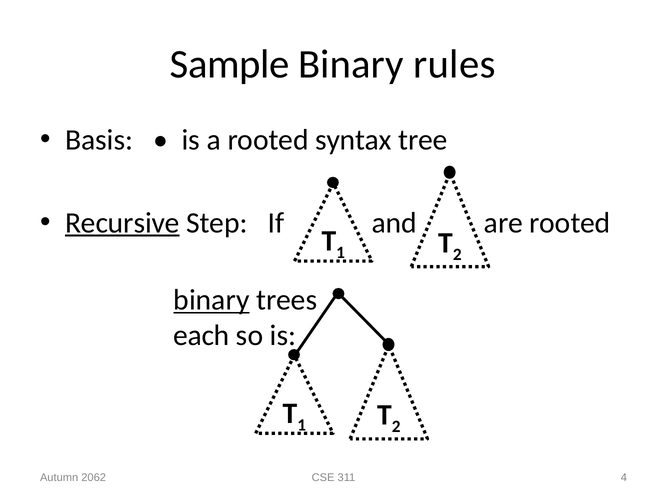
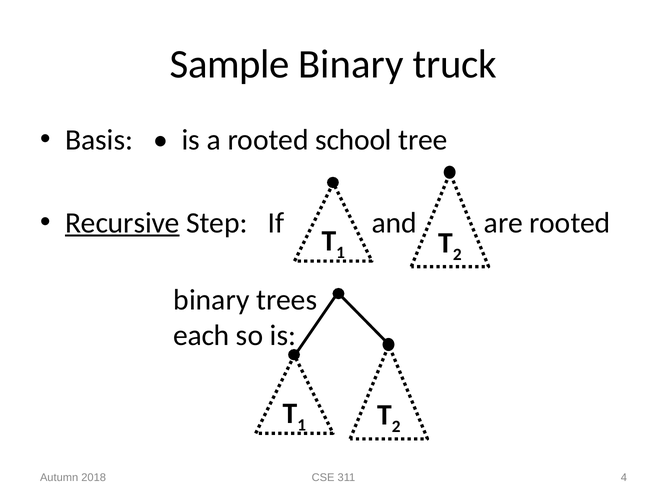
rules: rules -> truck (455, 65)
syntax: syntax -> school (354, 140)
binary underline: present -> none (211, 300)
2062: 2062 -> 2018 (94, 478)
